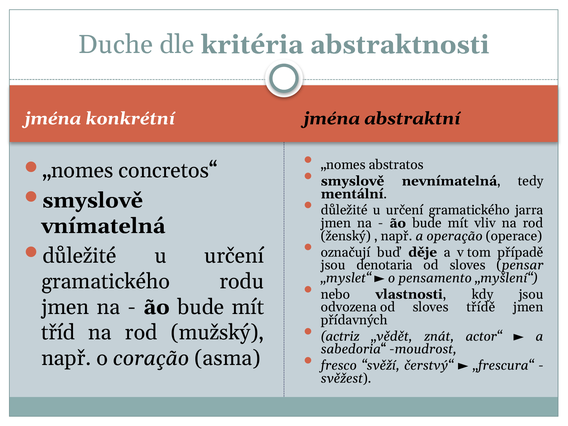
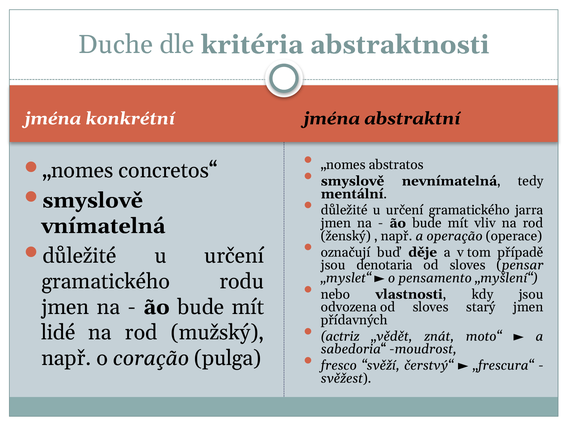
třídě: třídě -> starý (481, 307)
tříd: tříd -> lidé (58, 333)
actor“: actor“ -> moto“ (484, 336)
asma: asma -> pulga (228, 358)
